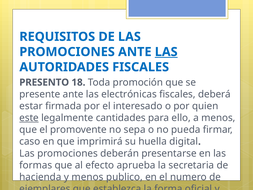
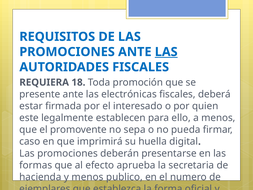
PRESENTO: PRESENTO -> REQUIERA (44, 82)
este underline: present -> none (29, 118)
cantidades: cantidades -> establecen (121, 118)
